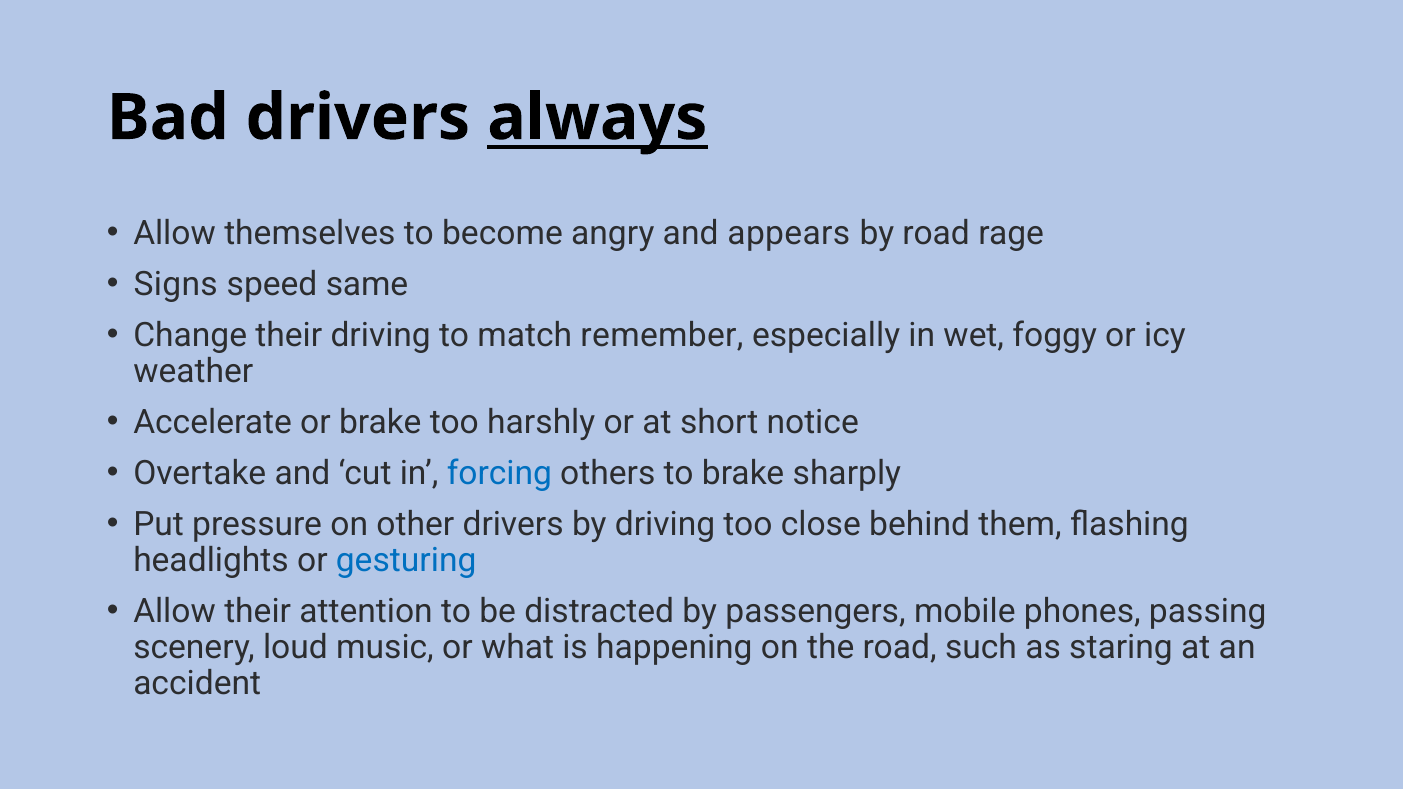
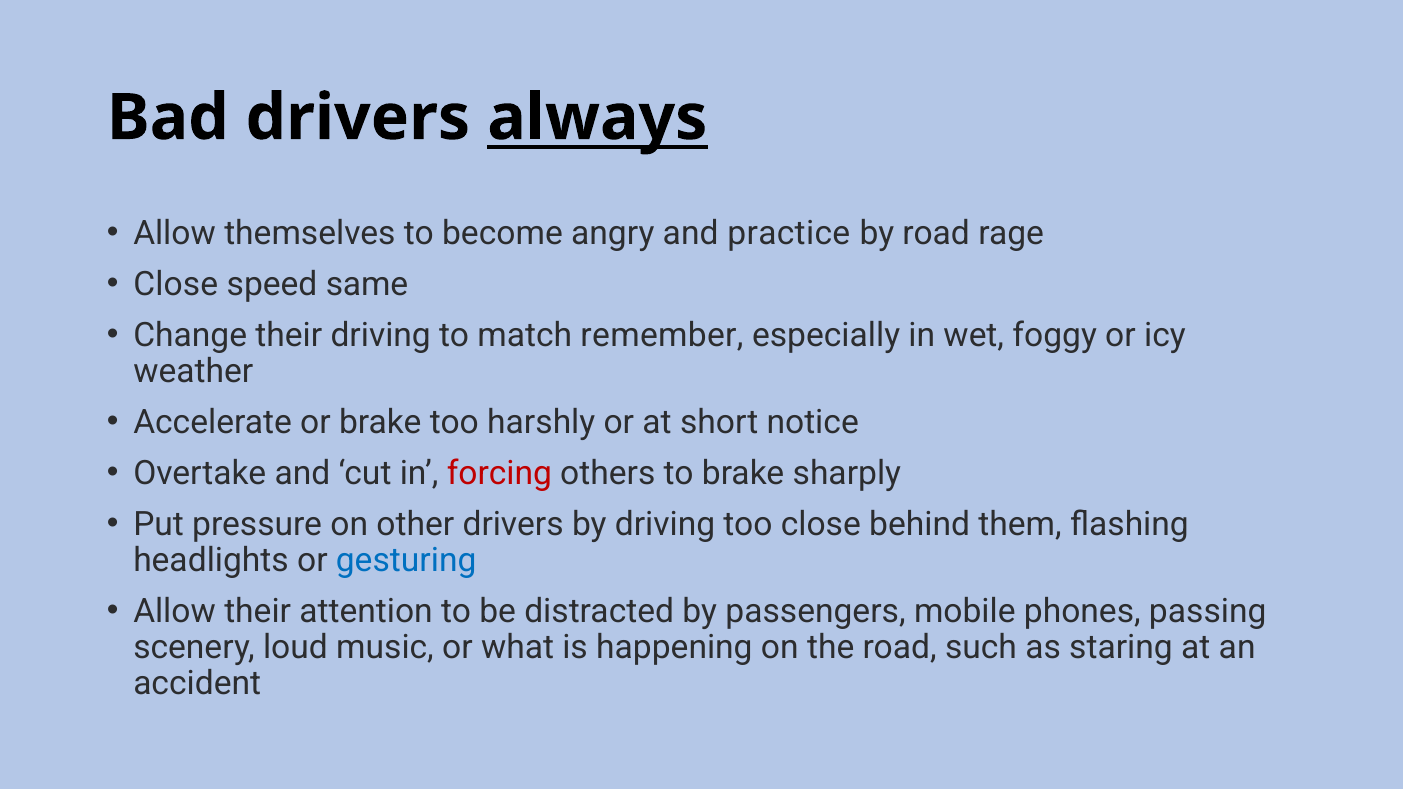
appears: appears -> practice (789, 233)
Signs: Signs -> Close (176, 284)
forcing colour: blue -> red (499, 473)
